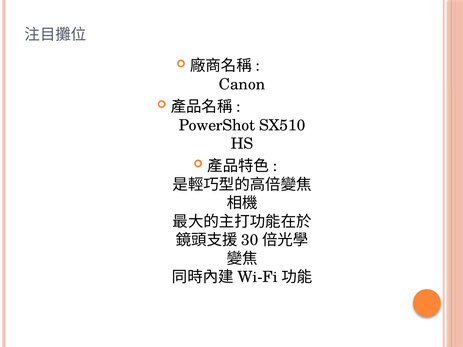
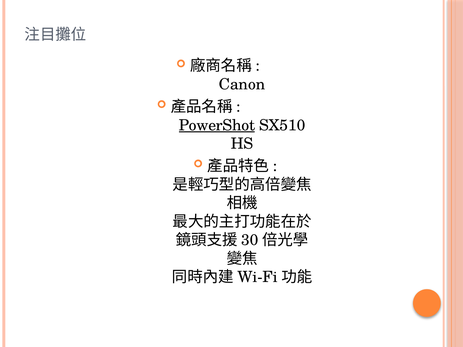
PowerShot underline: none -> present (217, 125)
